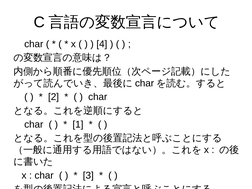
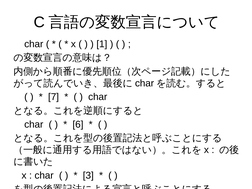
4: 4 -> 1 (102, 44)
2: 2 -> 7 (54, 97)
1: 1 -> 6 (78, 124)
